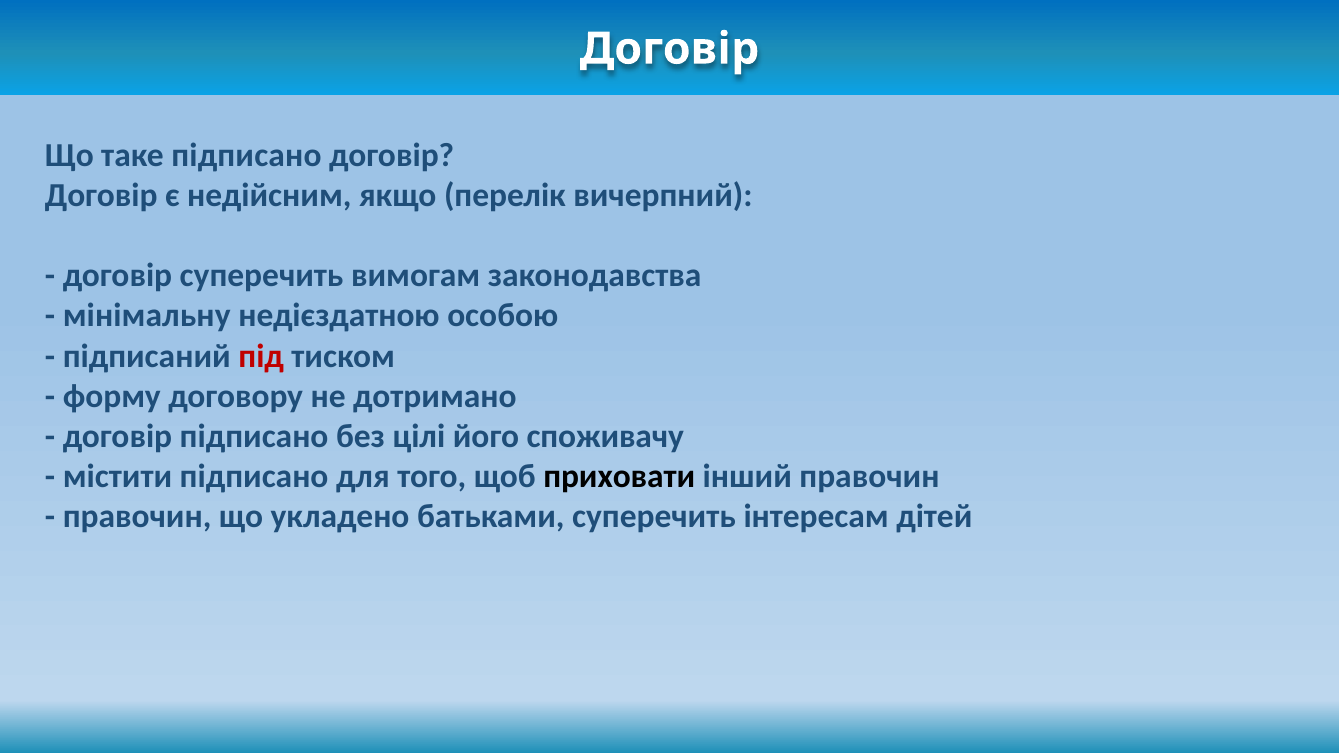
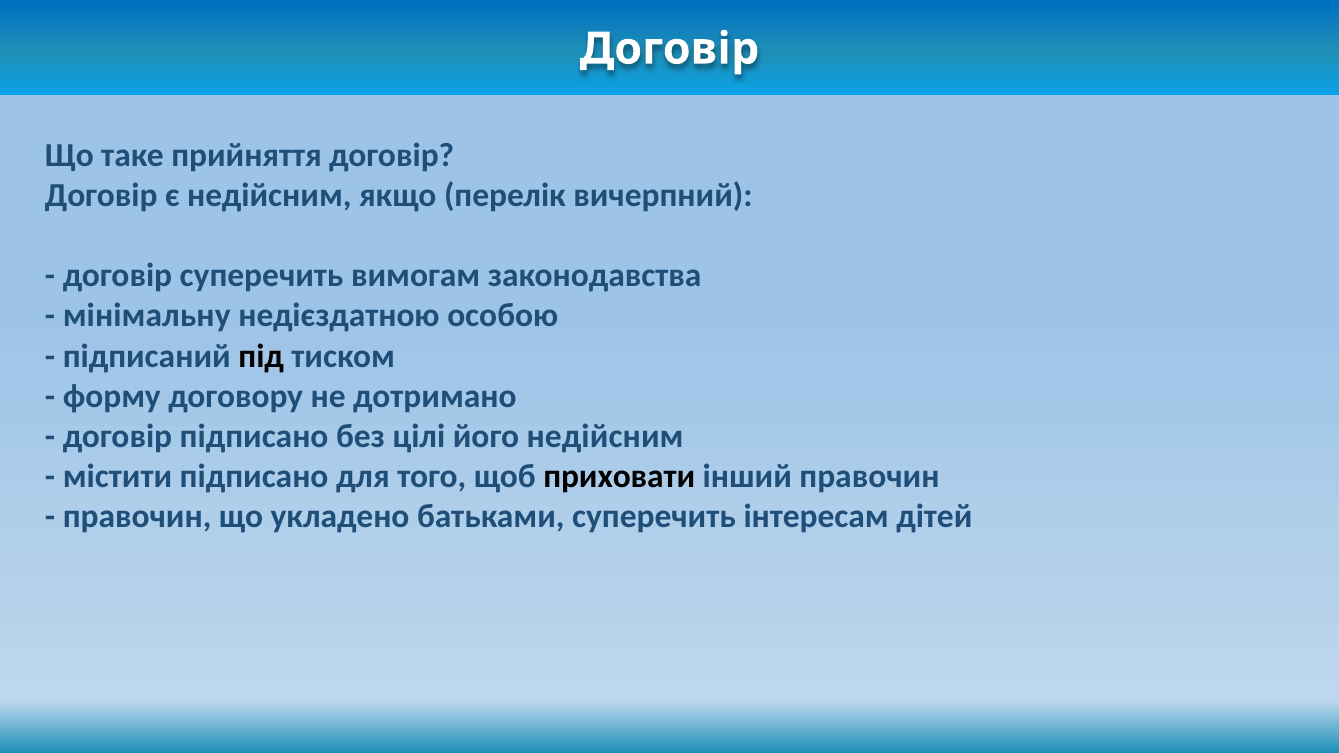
таке підписано: підписано -> прийняття (247, 155)
під colour: red -> black (261, 356)
його споживачу: споживачу -> недійсним (605, 437)
